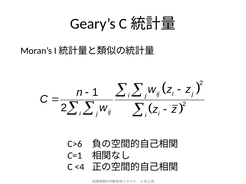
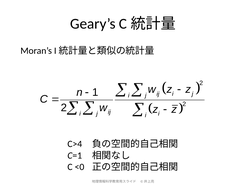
C>6: C>6 -> C>4 (75, 144)
<4: <4 -> <0 (79, 167)
